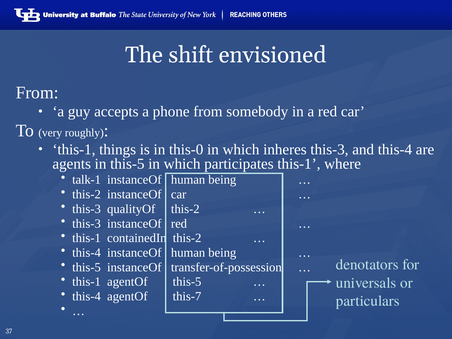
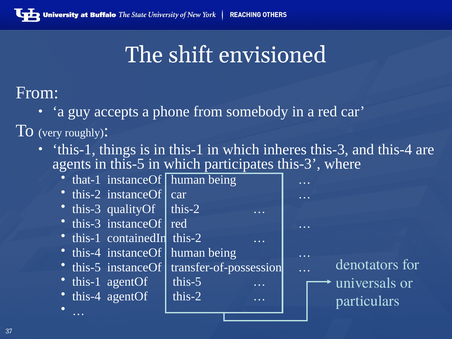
in this-0: this-0 -> this-1 (186, 149)
participates this-1: this-1 -> this-3 (299, 164)
talk-1: talk-1 -> that-1 (87, 180)
agentOf this-7: this-7 -> this-2 (187, 296)
